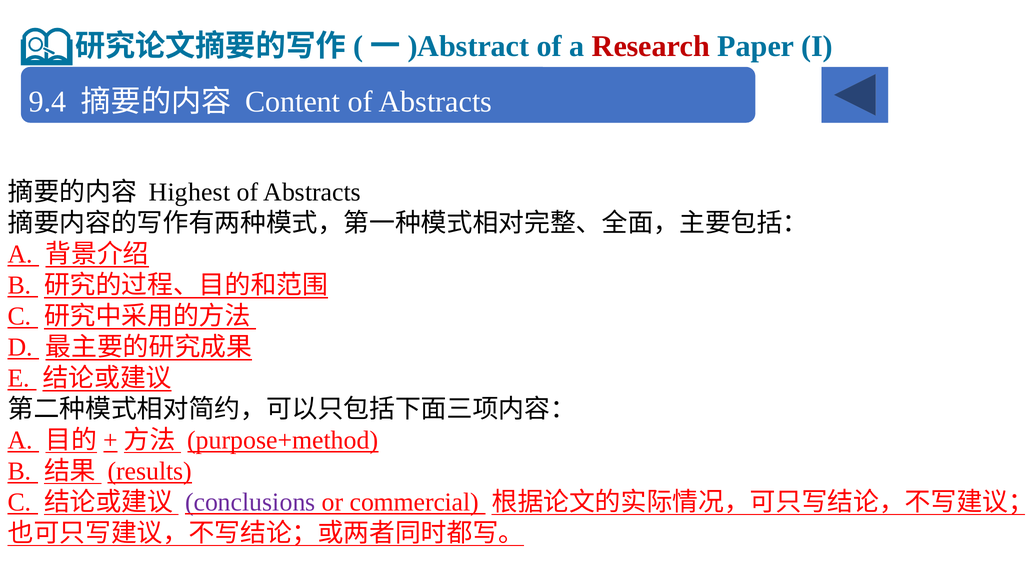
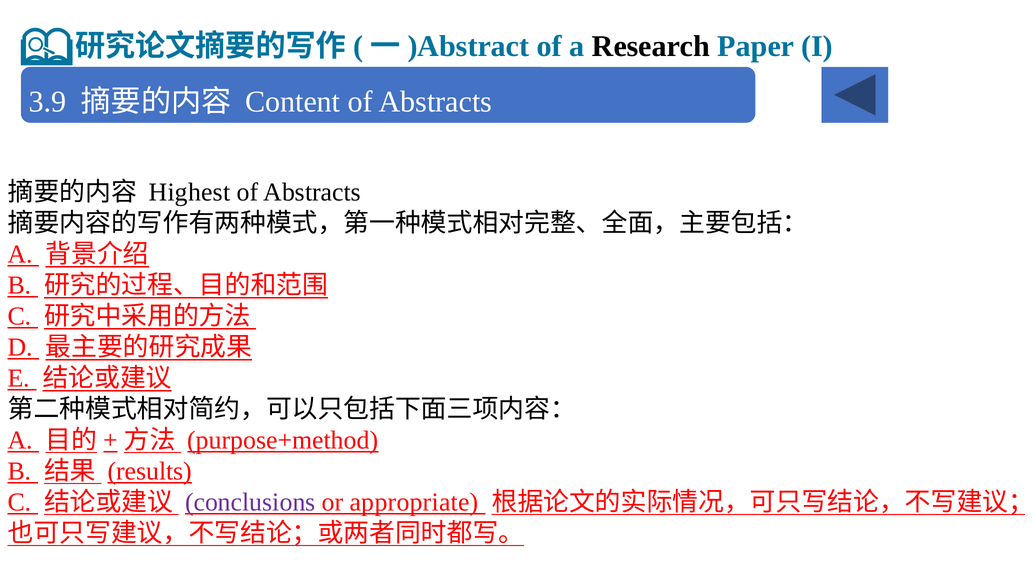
Research colour: red -> black (651, 47)
9.4: 9.4 -> 3.9 (47, 102)
commercial: commercial -> appropriate (414, 502)
